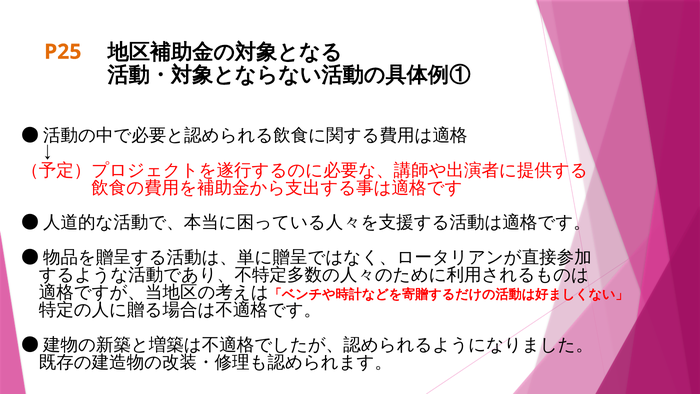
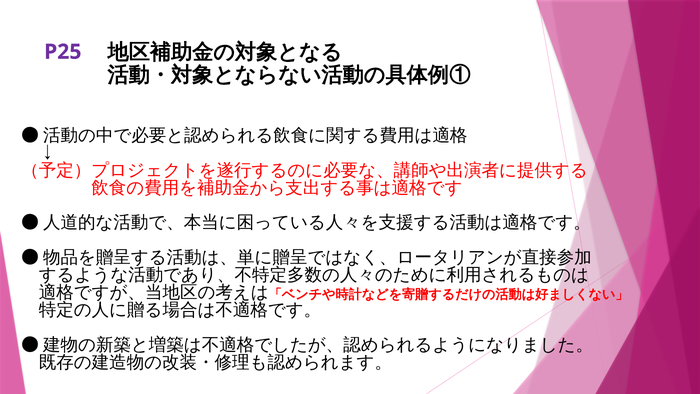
P25 colour: orange -> purple (63, 52)
